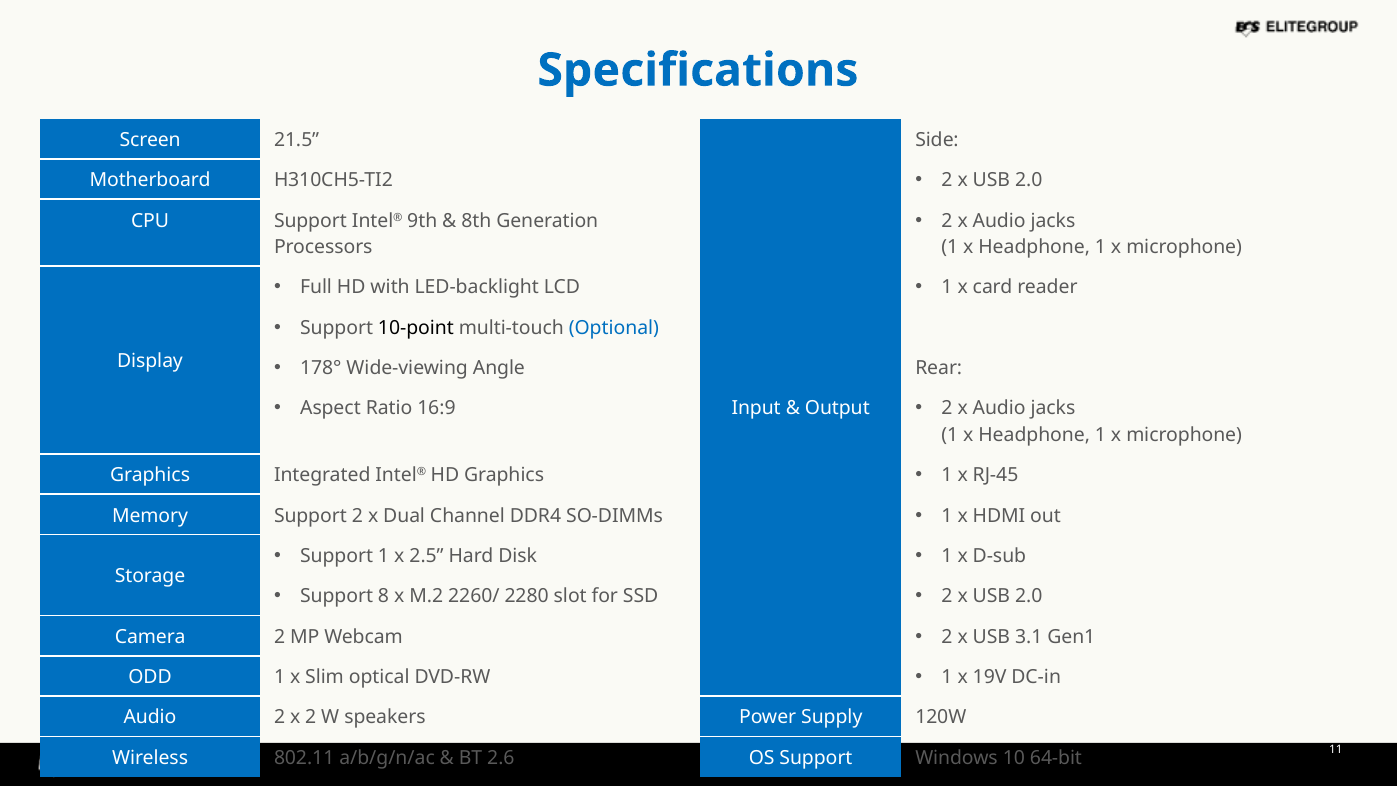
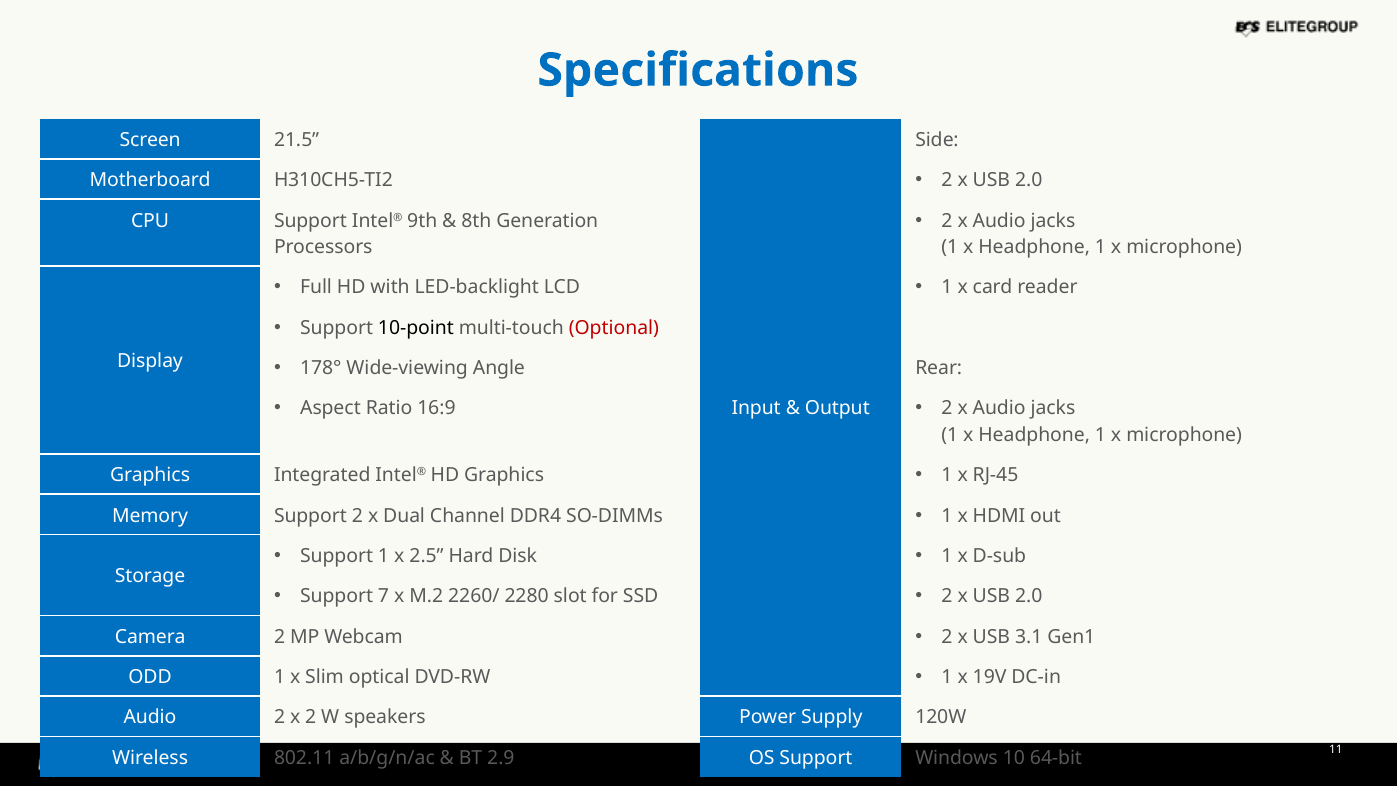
Optional colour: blue -> red (614, 328)
8: 8 -> 7 (383, 596)
2.6: 2.6 -> 2.9 (501, 758)
